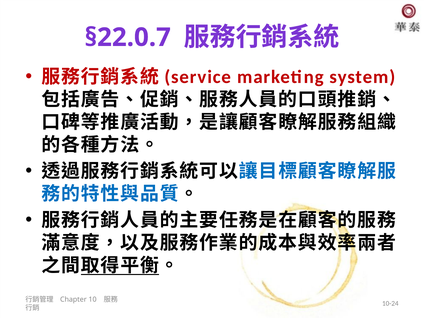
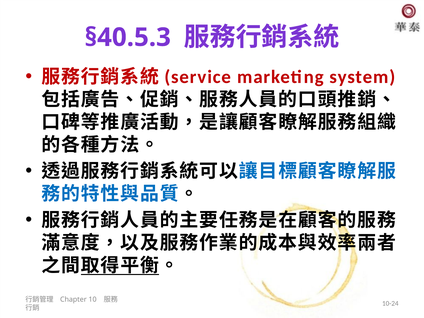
§22.0.7: §22.0.7 -> §40.5.3 (128, 37)
